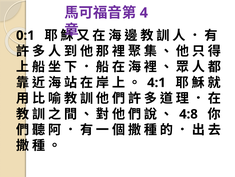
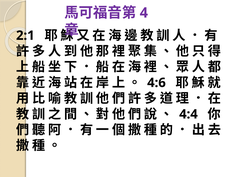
0:1: 0:1 -> 2:1 (25, 35)
4:1: 4:1 -> 4:6 (156, 82)
4:8: 4:8 -> 4:4 (188, 114)
